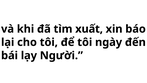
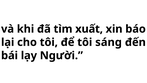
ngày: ngày -> sáng (109, 42)
